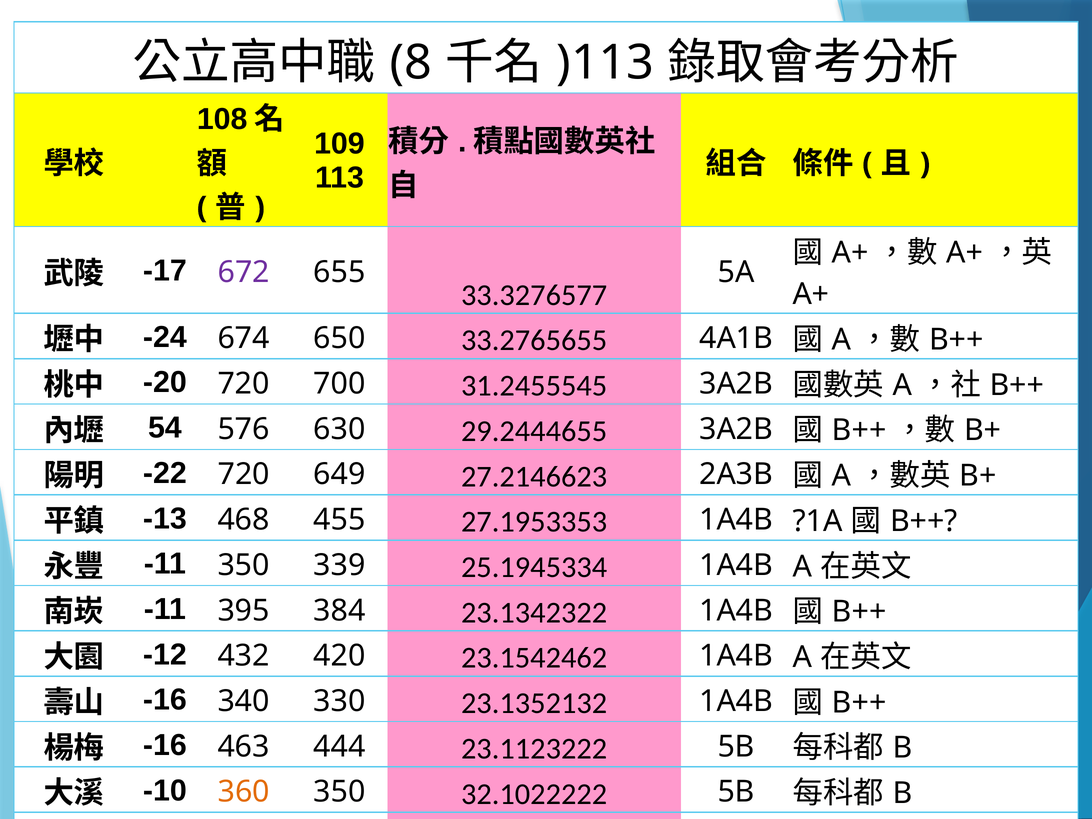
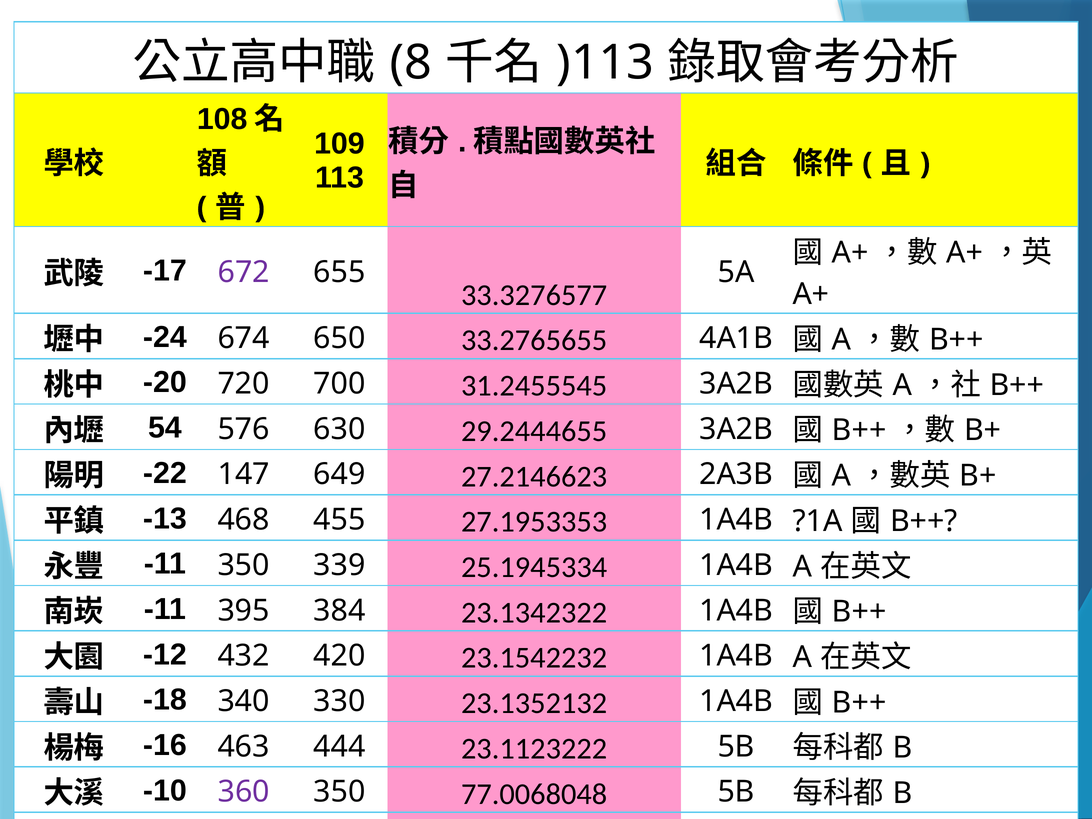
-22 720: 720 -> 147 (244, 474)
23.1542462: 23.1542462 -> 23.1542232 (534, 658)
-16: -16 -> -18 (165, 700)
360 colour: orange -> purple (244, 792)
32.1022222: 32.1022222 -> 77.0068048 (534, 794)
